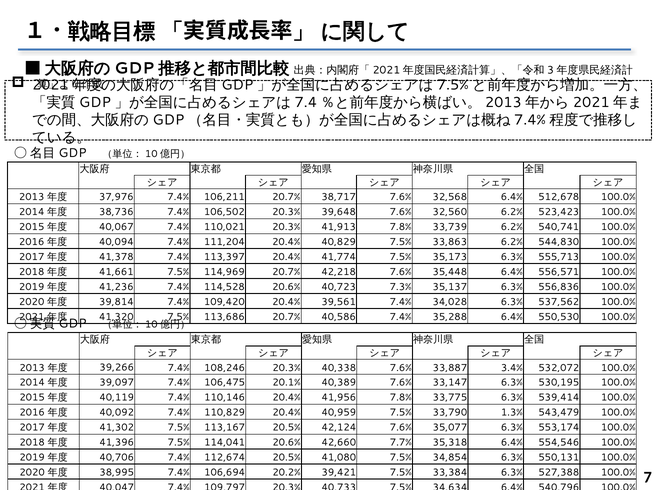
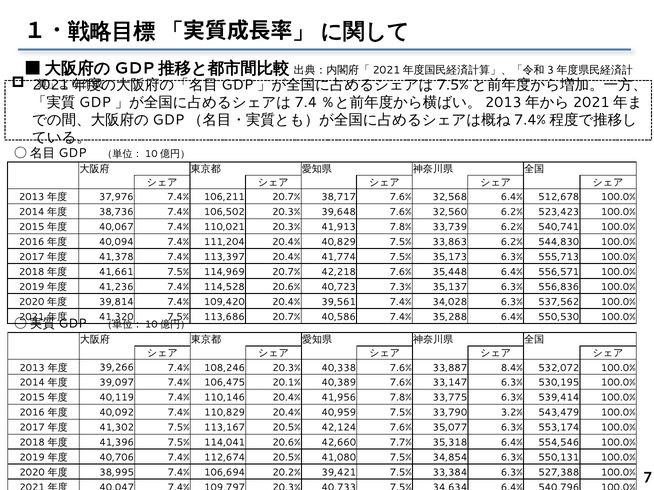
3.4%: 3.4% -> 8.4% (512, 368)
1.3%: 1.3% -> 3.2% (512, 413)
